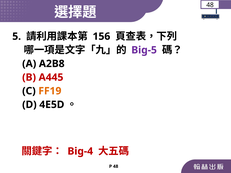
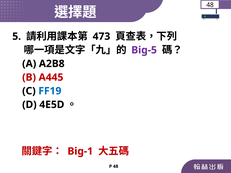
156: 156 -> 473 (101, 36)
FF19 colour: orange -> blue (50, 91)
Big-4: Big-4 -> Big-1 (80, 151)
